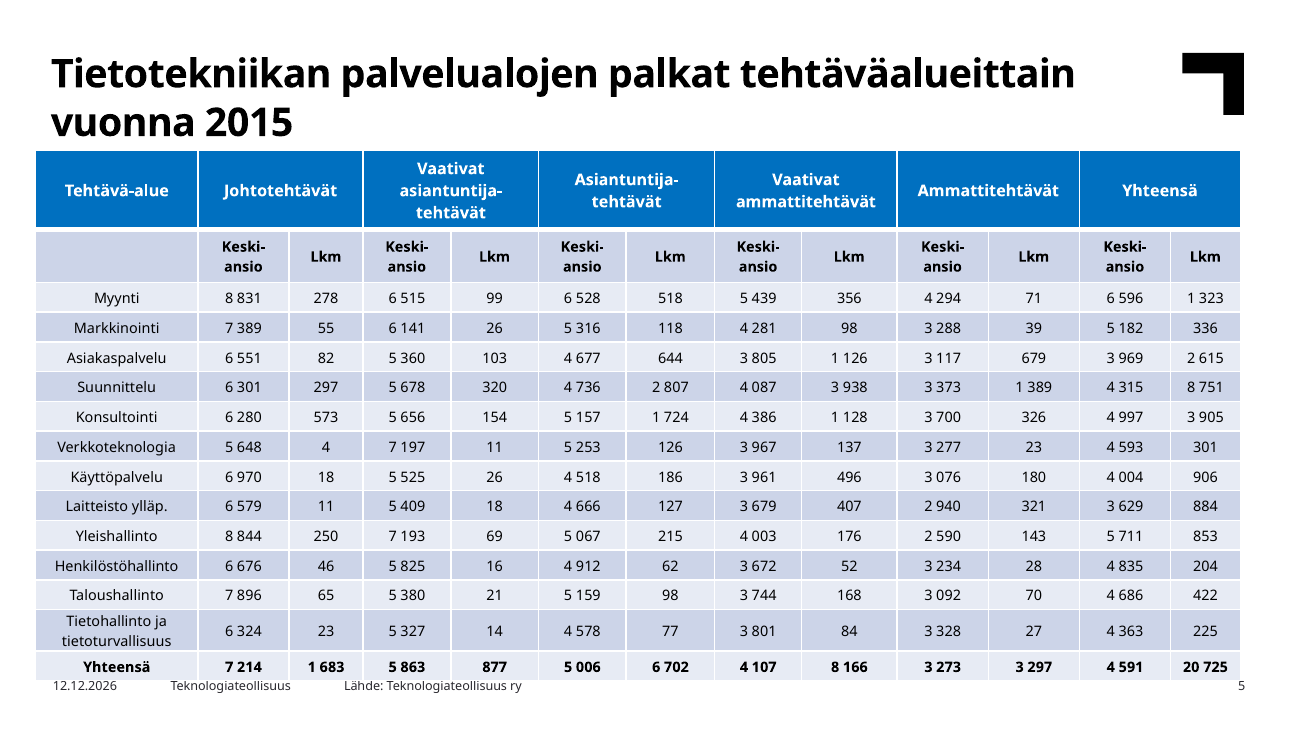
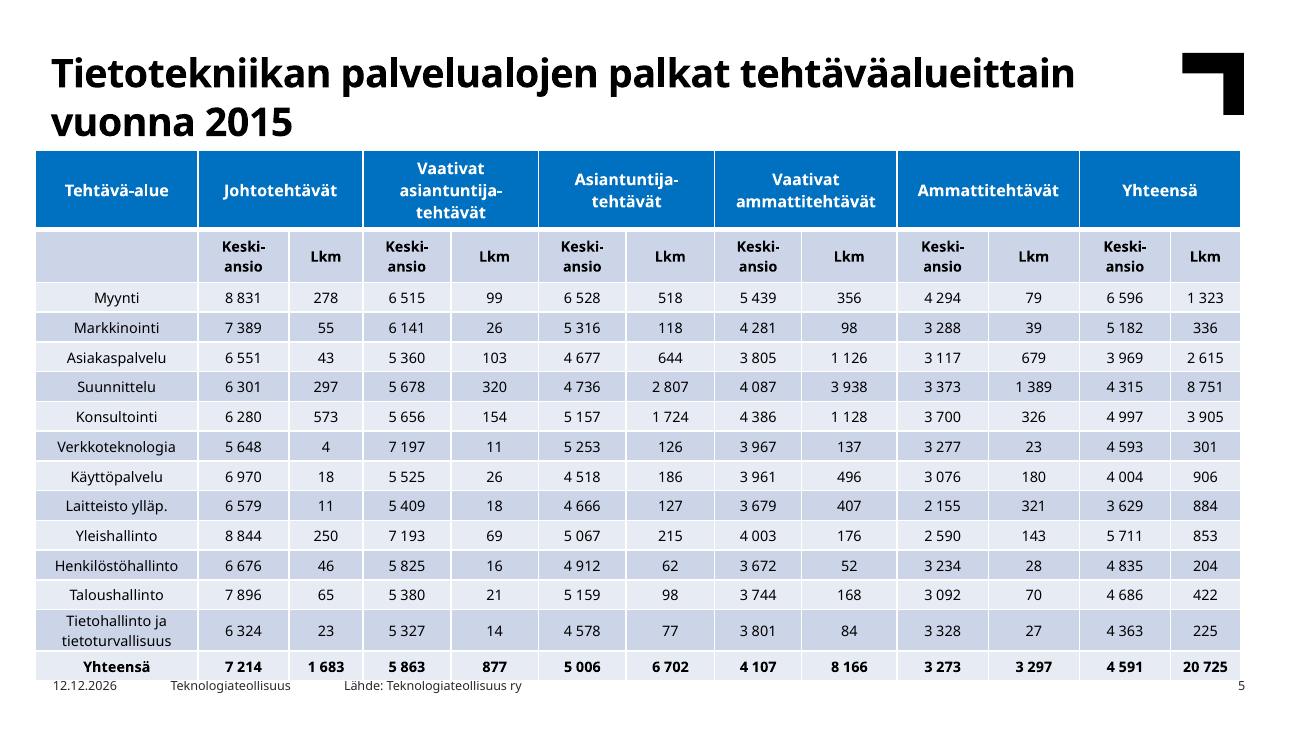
71: 71 -> 79 (1034, 299)
82: 82 -> 43 (326, 358)
940: 940 -> 155 (949, 507)
